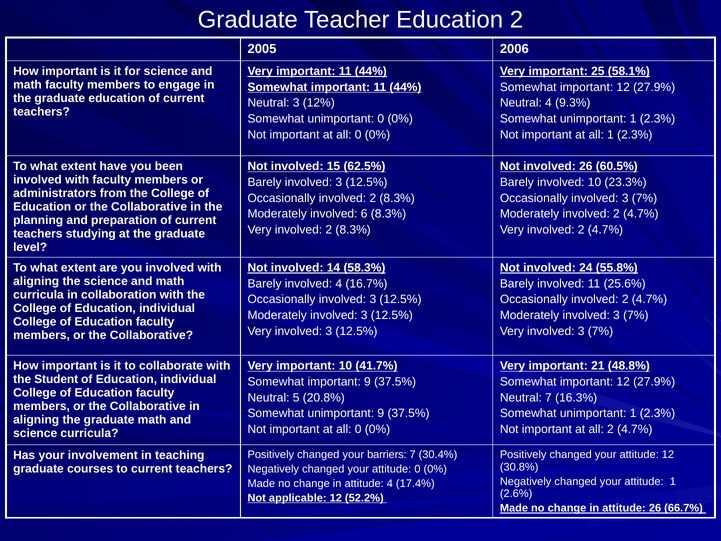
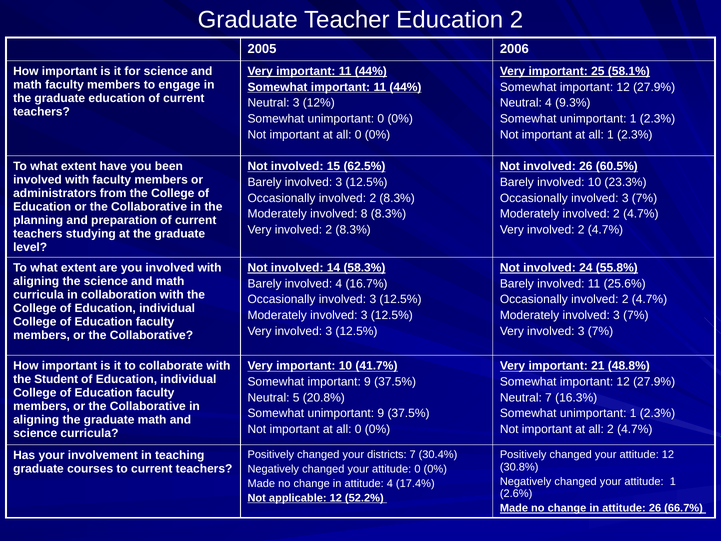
6: 6 -> 8 (364, 214)
barriers: barriers -> districts (387, 454)
